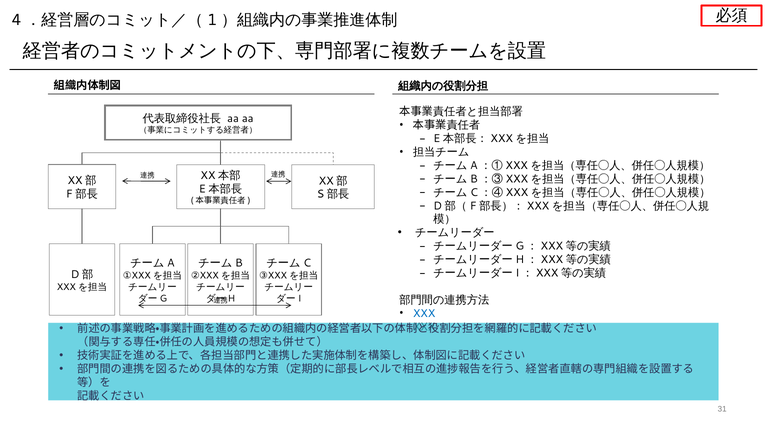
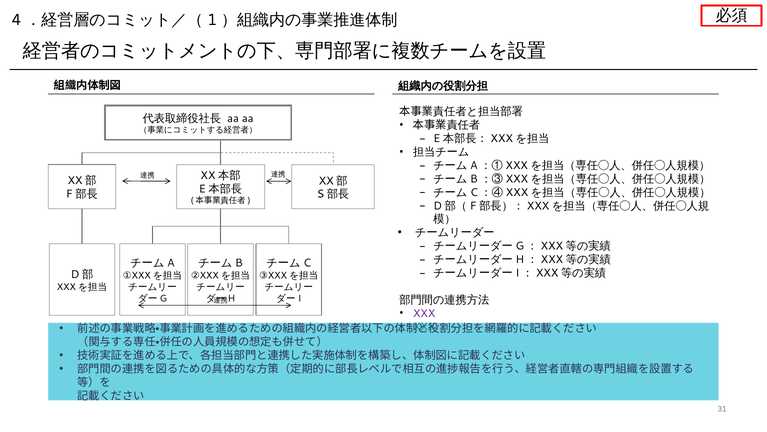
XXX colour: blue -> purple (424, 313)
